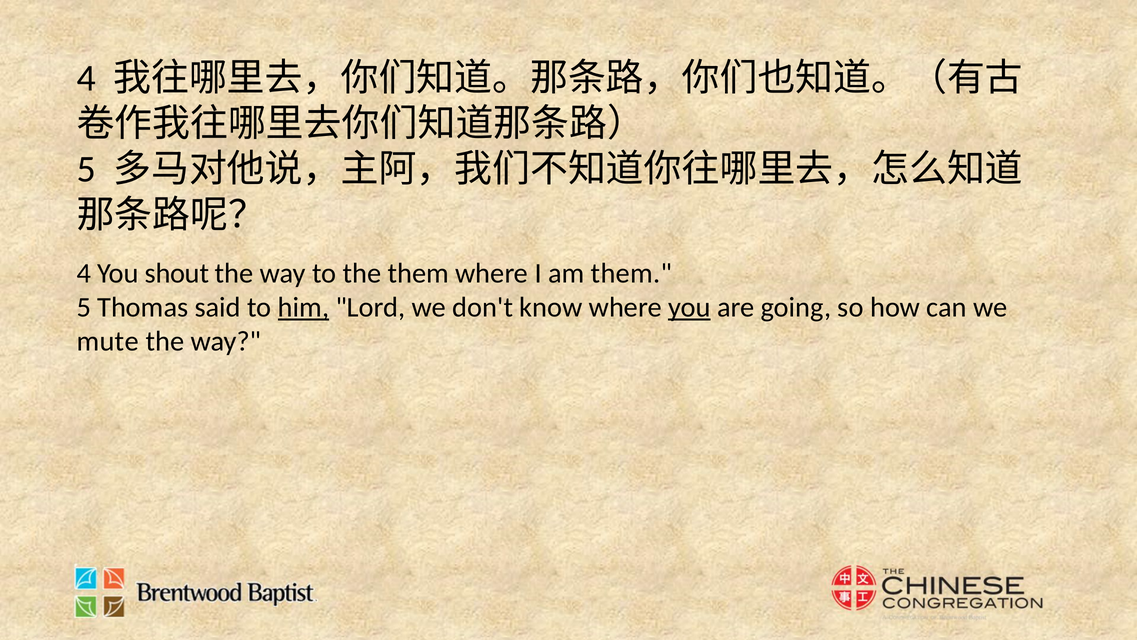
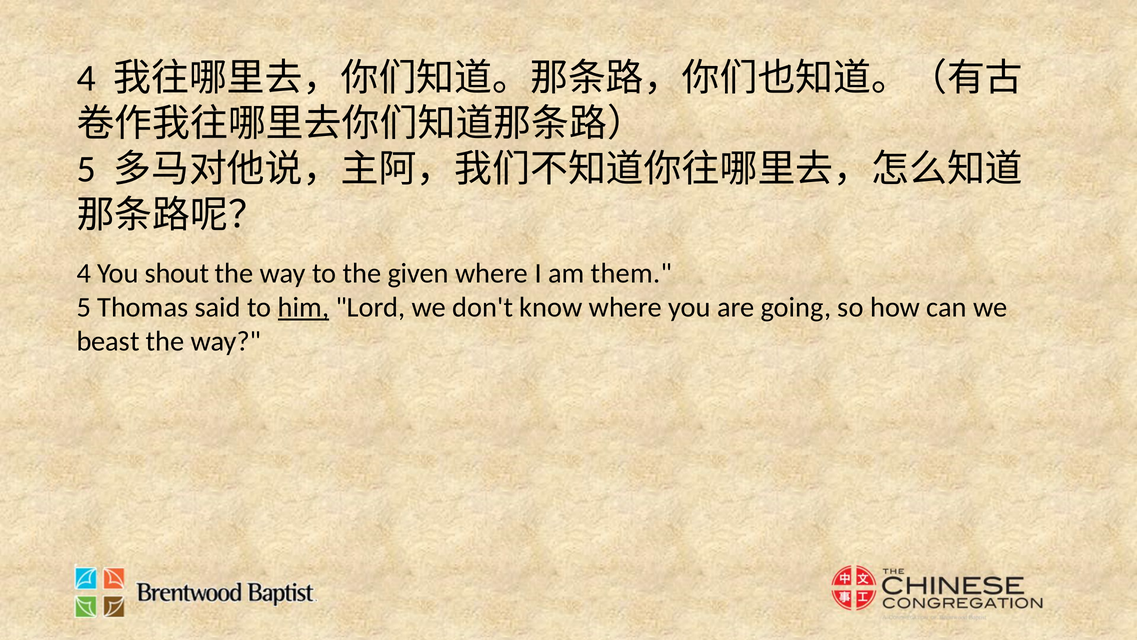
the them: them -> given (418, 273)
you underline: present -> none (689, 307)
mute: mute -> beast (108, 341)
